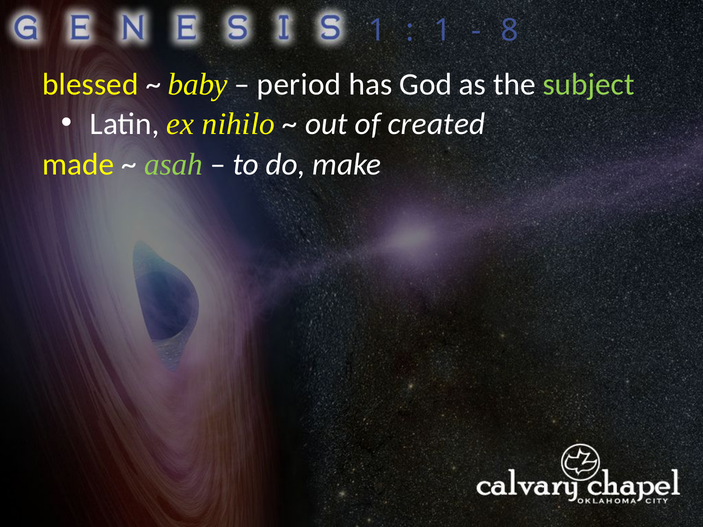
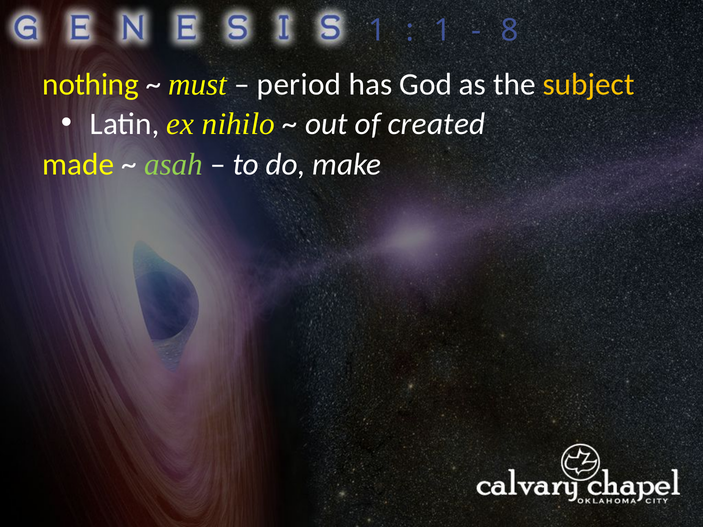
blessed: blessed -> nothing (91, 85)
baby: baby -> must (198, 85)
subject colour: light green -> yellow (589, 85)
